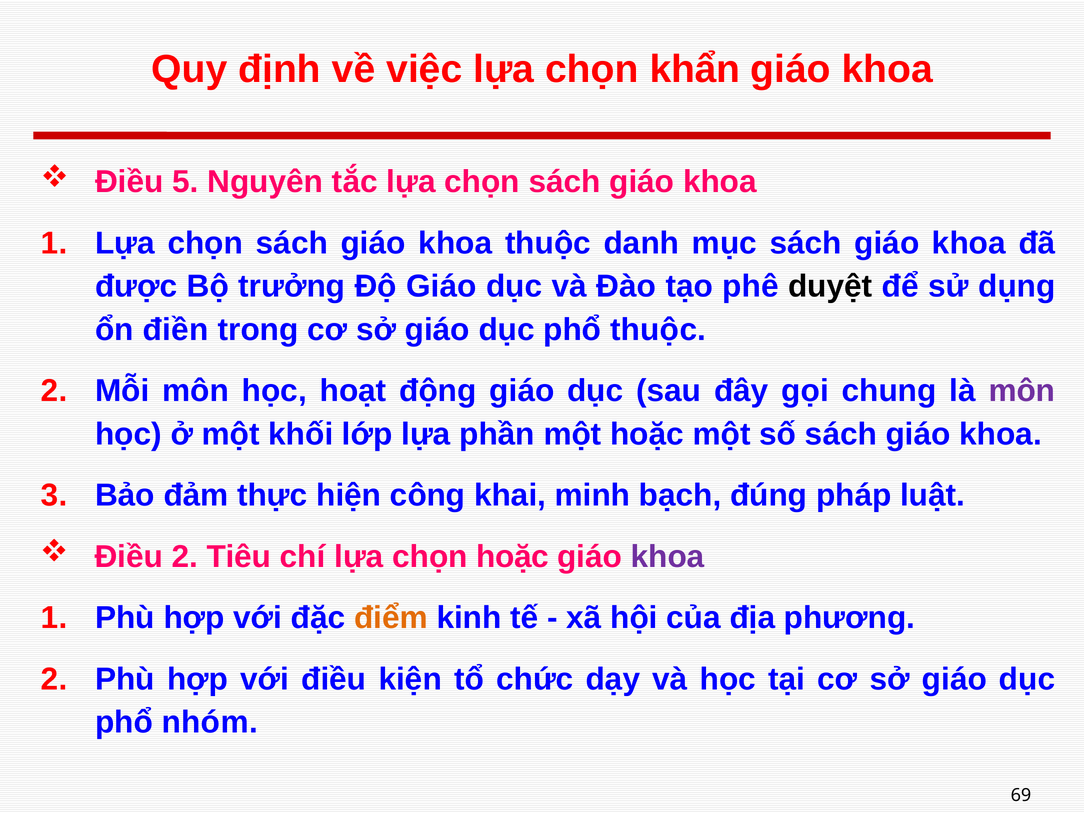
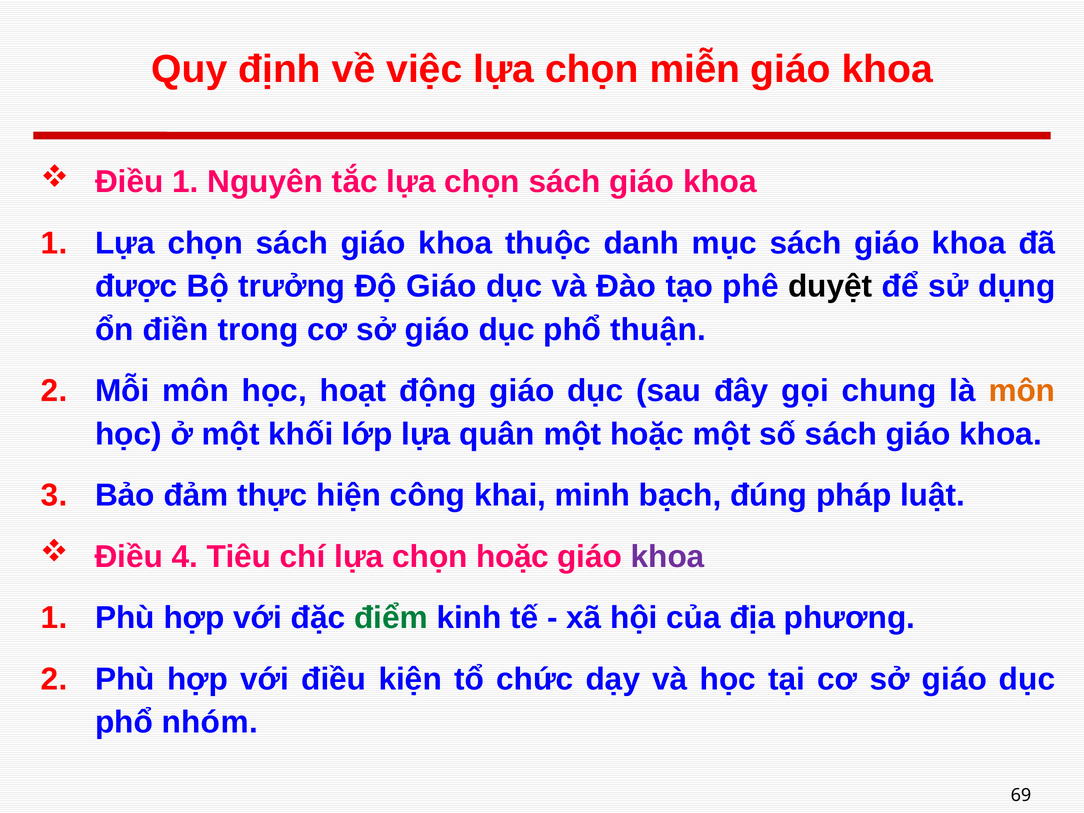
khẩn: khẩn -> miễn (695, 69)
Điều 5: 5 -> 1 (185, 182)
phổ thuộc: thuộc -> thuận (658, 330)
môn colour: purple -> orange (1022, 391)
phần: phần -> quân (497, 434)
Điều 2: 2 -> 4 (185, 557)
điểm colour: orange -> green (391, 618)
